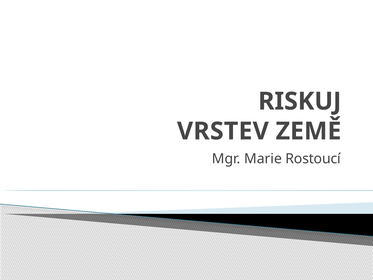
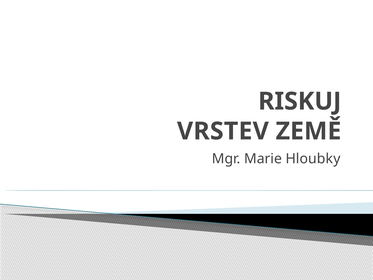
Rostoucí: Rostoucí -> Hloubky (313, 159)
